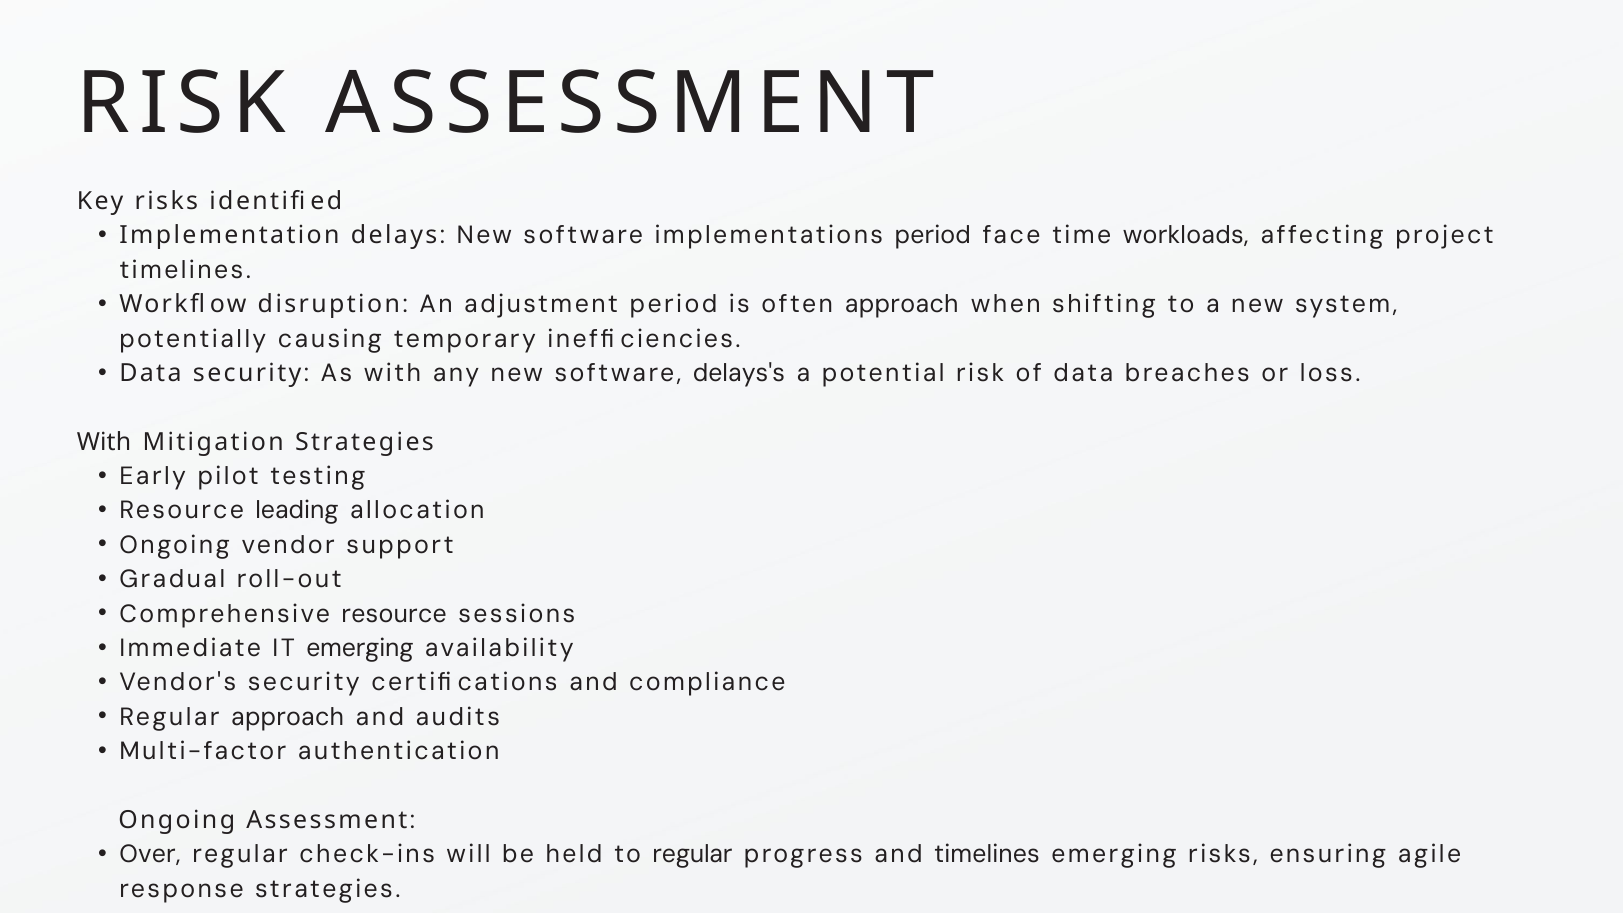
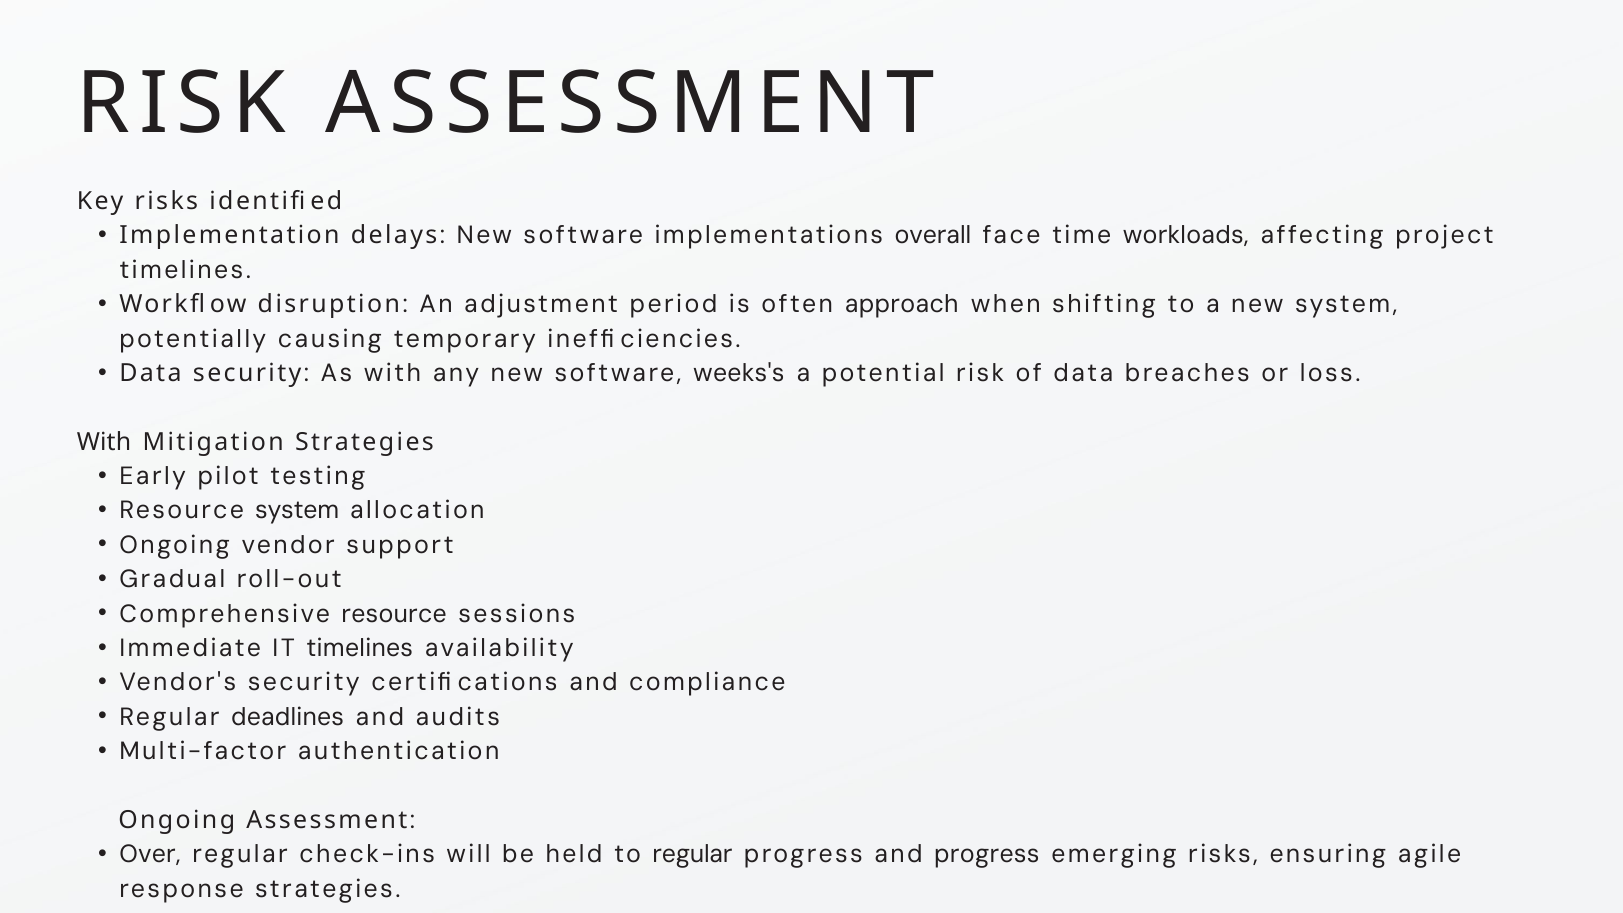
implementations period: period -> overall (933, 236)
delays's: delays's -> weeks's (739, 373)
Resource leading: leading -> system (297, 511)
IT emerging: emerging -> timelines (360, 648)
Regular approach: approach -> deadlines (288, 717)
and timelines: timelines -> progress (987, 854)
